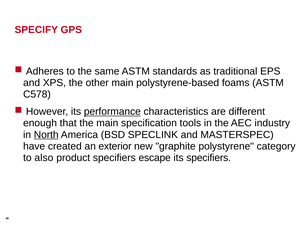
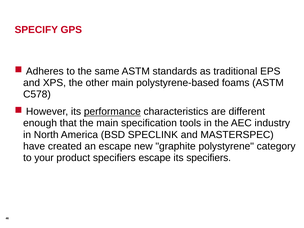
North underline: present -> none (46, 135)
an exterior: exterior -> escape (115, 146)
also: also -> your (44, 158)
